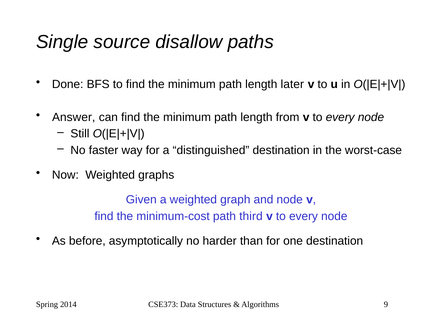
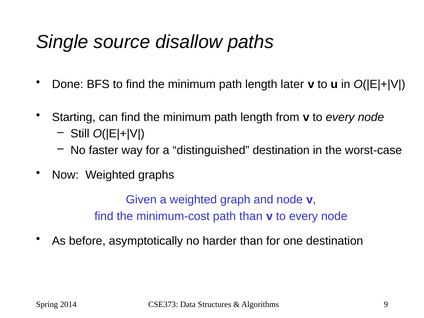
Answer: Answer -> Starting (74, 117)
path third: third -> than (251, 216)
